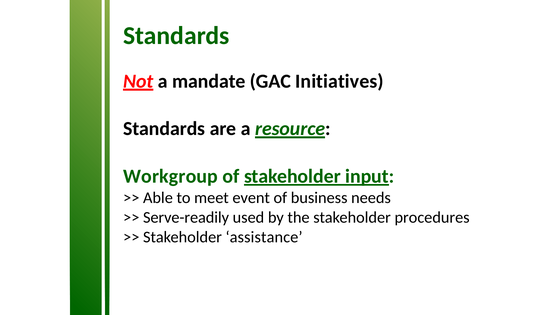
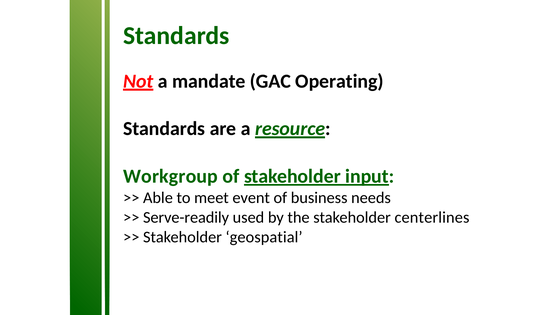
Initiatives: Initiatives -> Operating (339, 81)
procedures: procedures -> centerlines (432, 217)
assistance: assistance -> geospatial (264, 237)
